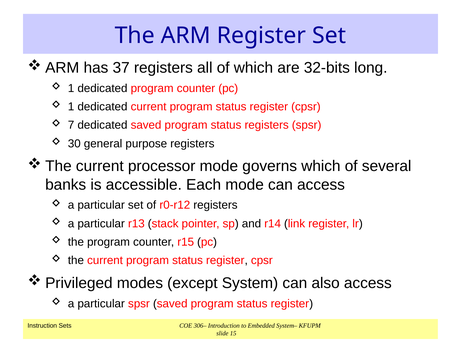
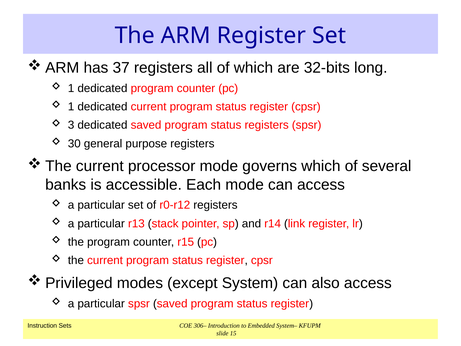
7: 7 -> 3 (71, 125)
